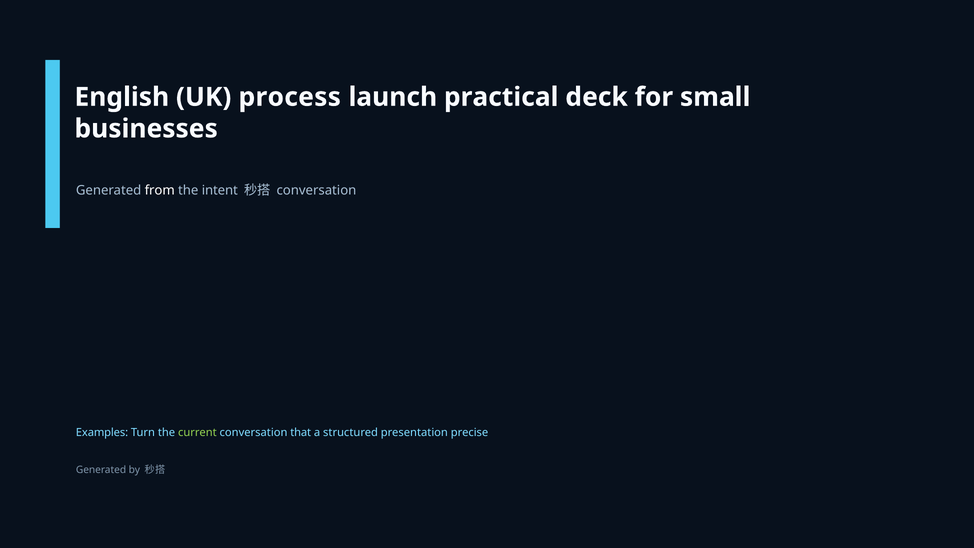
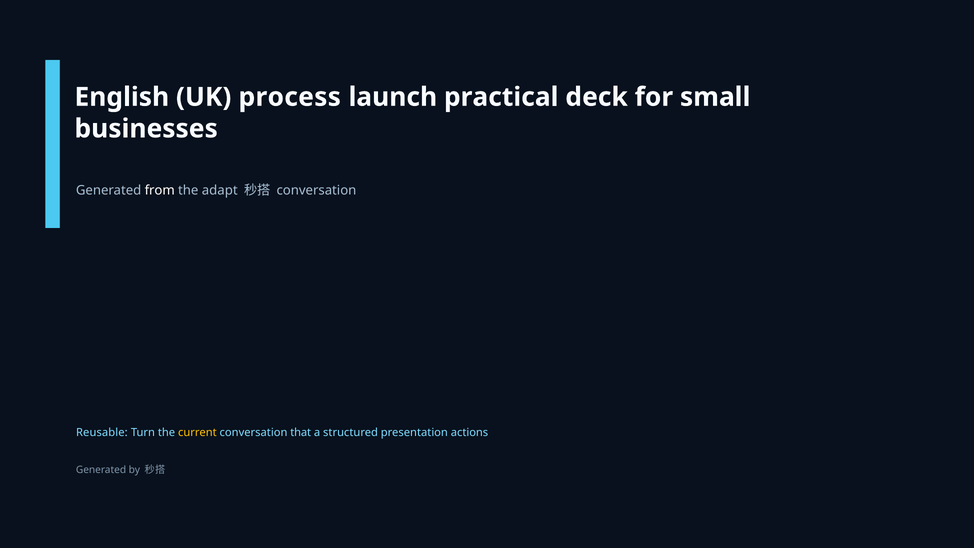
intent: intent -> adapt (220, 190)
Examples: Examples -> Reusable (102, 432)
current colour: light green -> yellow (197, 432)
precise: precise -> actions (470, 432)
